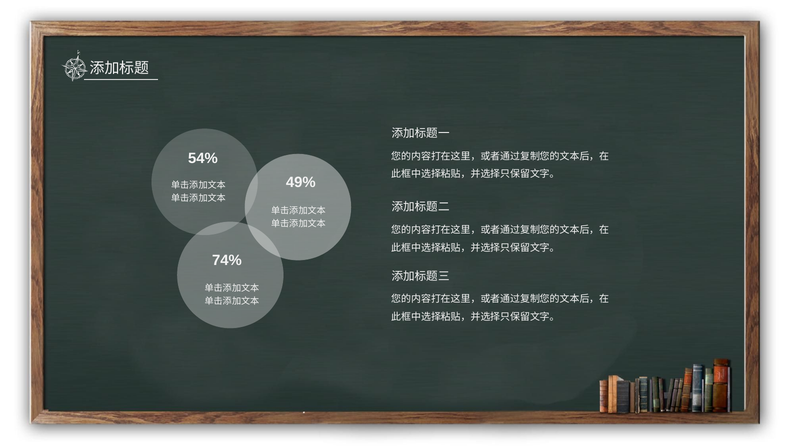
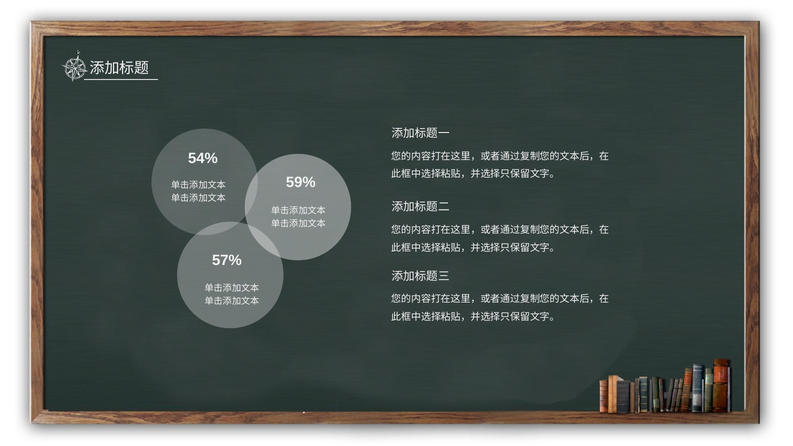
49%: 49% -> 59% (301, 183)
74%: 74% -> 57% (227, 260)
